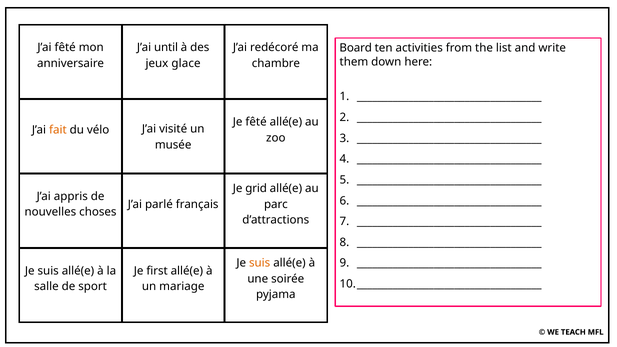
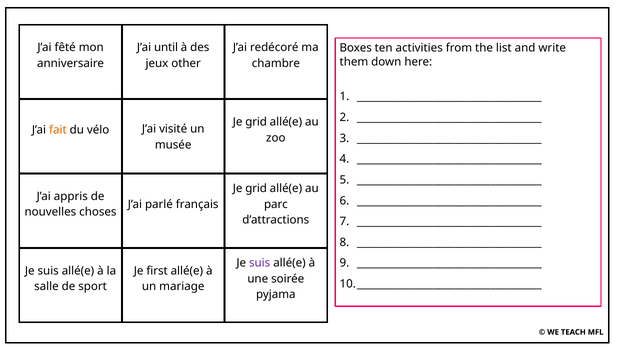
Board: Board -> Boxes (356, 48)
glace: glace -> other (186, 63)
fêté: fêté -> grid (256, 122)
suis colour: orange -> purple (260, 263)
